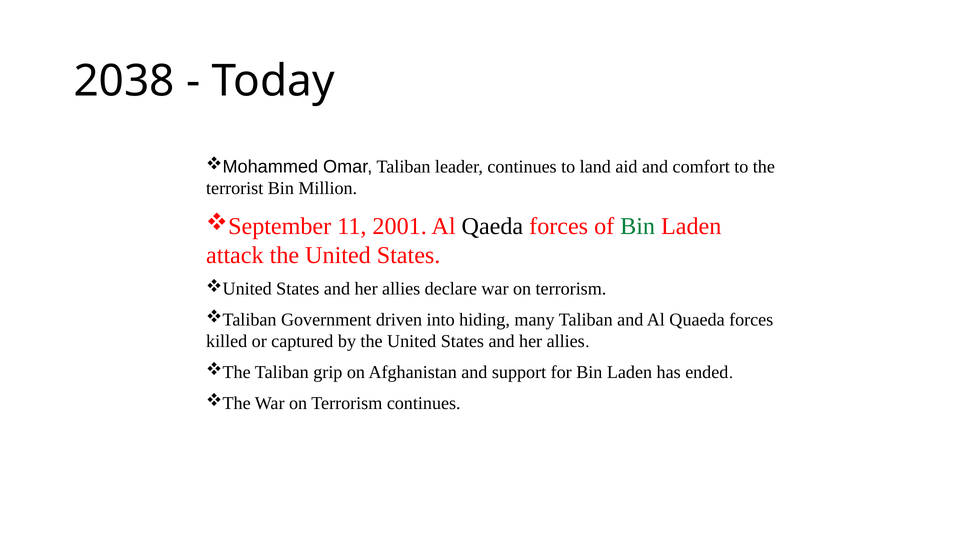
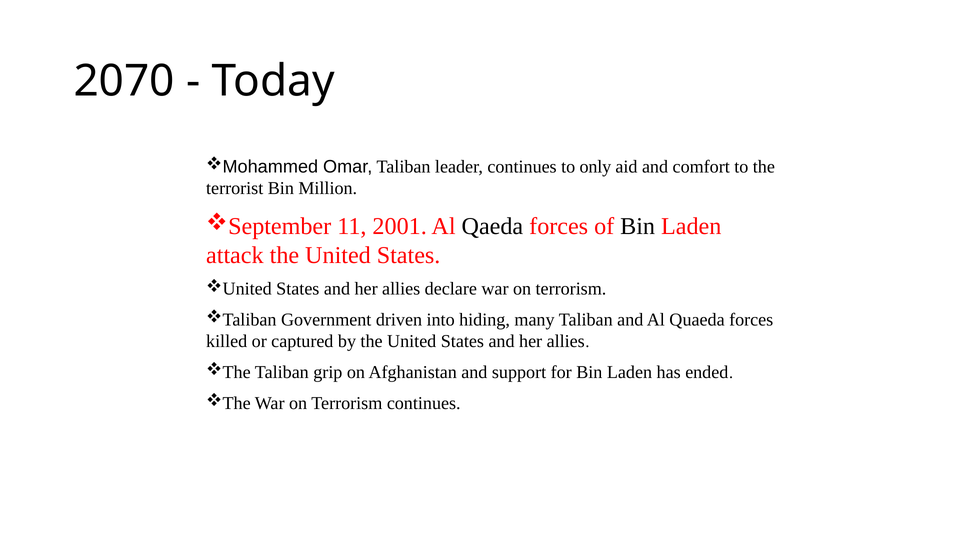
2038: 2038 -> 2070 (124, 81)
land: land -> only (595, 166)
Bin colour: green -> black (638, 226)
